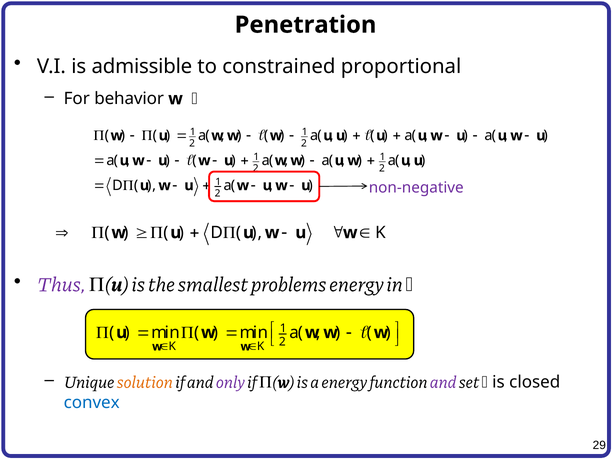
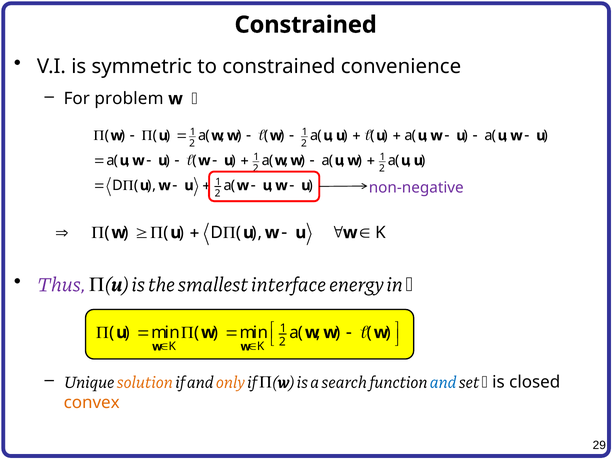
Penetration: Penetration -> Constrained (306, 25)
admissible: admissible -> symmetric (142, 66)
proportional: proportional -> convenience (401, 66)
behavior: behavior -> problem (129, 99)
problems: problems -> interface (288, 285)
only colour: purple -> orange (230, 382)
a energy: energy -> search (344, 382)
and colour: purple -> blue (443, 382)
convex colour: blue -> orange (92, 403)
